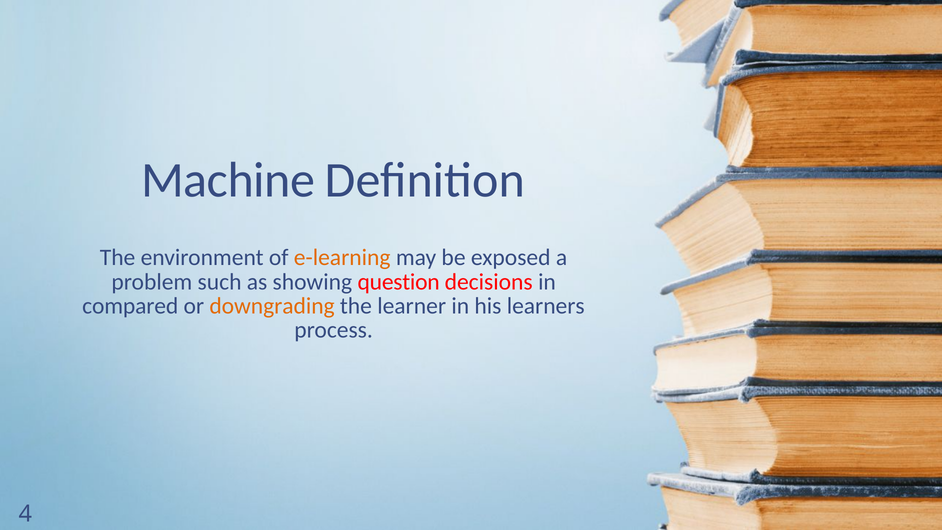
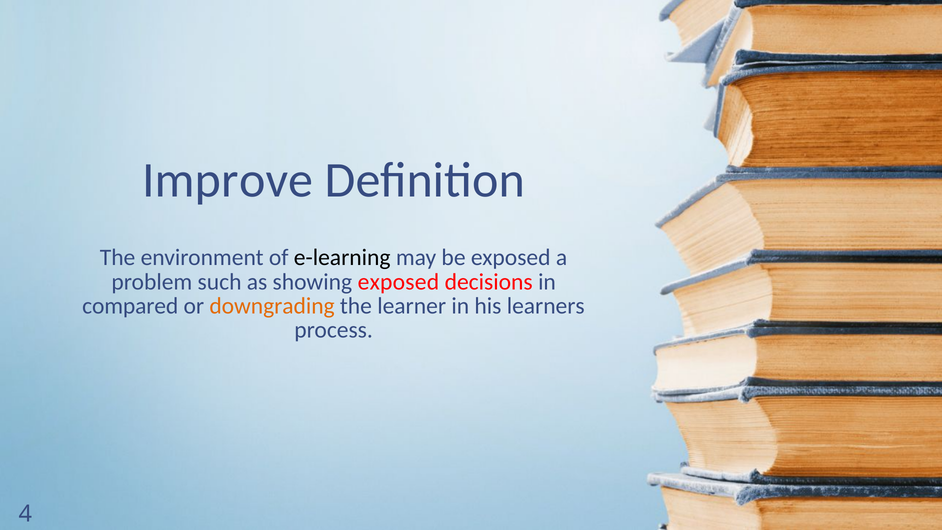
Machine: Machine -> Improve (228, 180)
e-learning colour: orange -> black (342, 258)
showing question: question -> exposed (398, 282)
